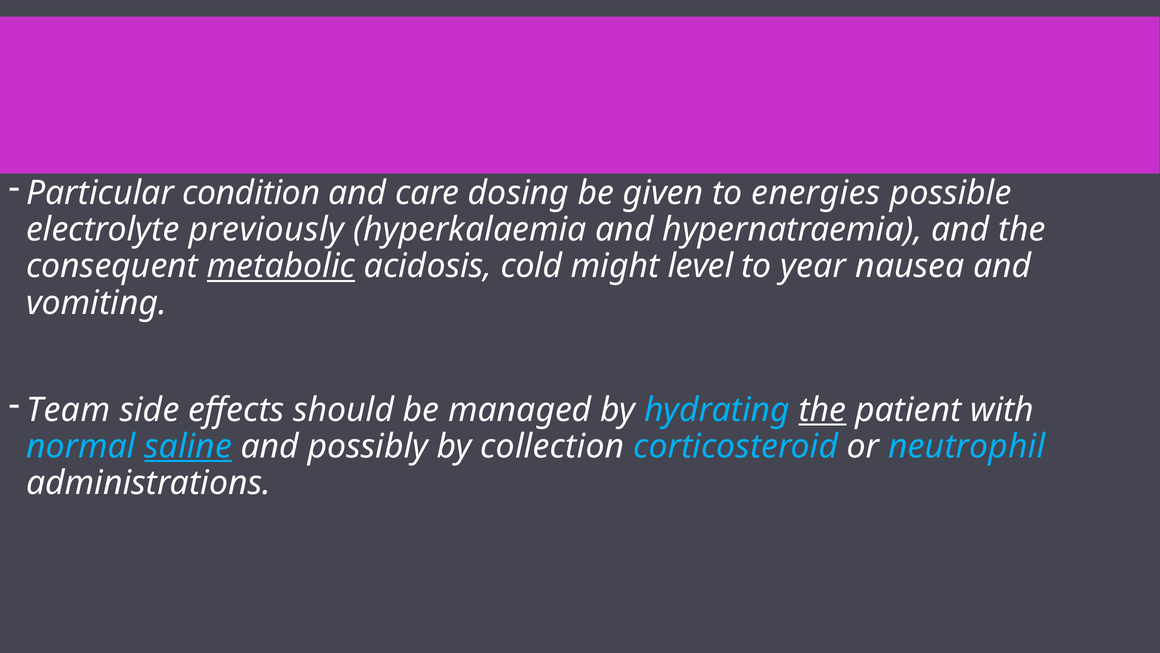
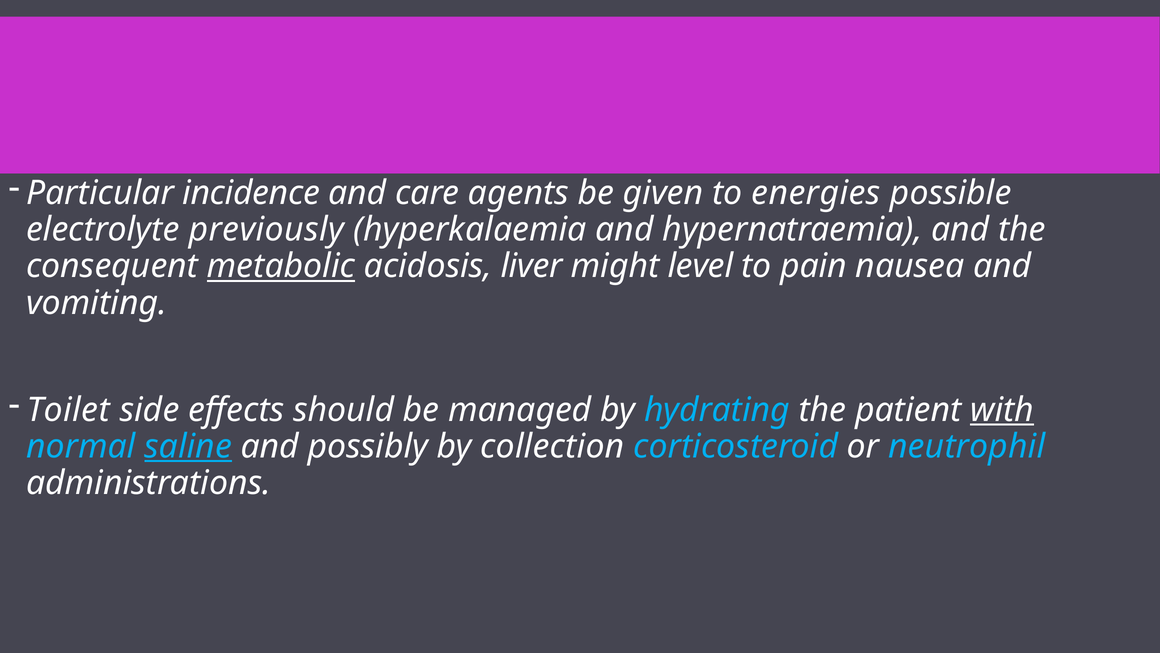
condition: condition -> incidence (251, 193)
dosing: dosing -> agents (518, 193)
cold: cold -> liver (532, 266)
year: year -> pain (814, 266)
Team: Team -> Toilet (68, 410)
the underline: present -> none (822, 410)
with underline: none -> present (1002, 410)
